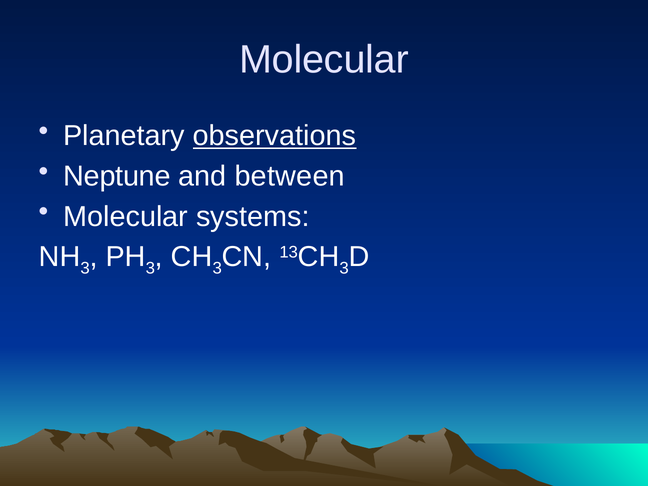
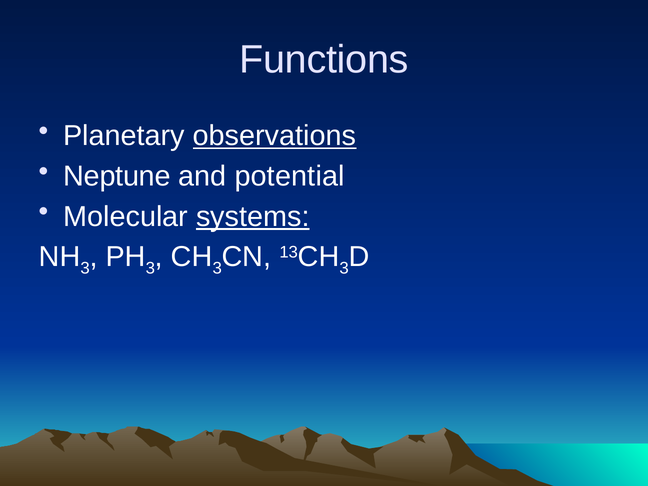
Molecular: Molecular -> Functions (324, 59)
between: between -> potential (290, 176)
systems underline: none -> present (253, 217)
